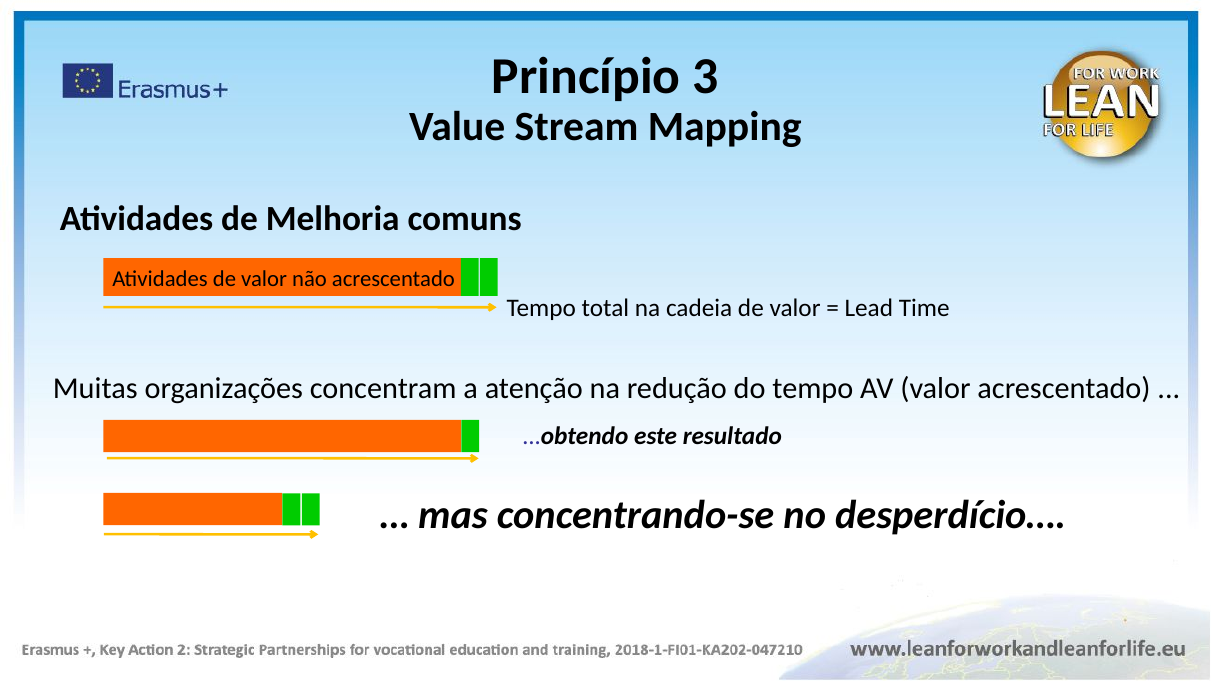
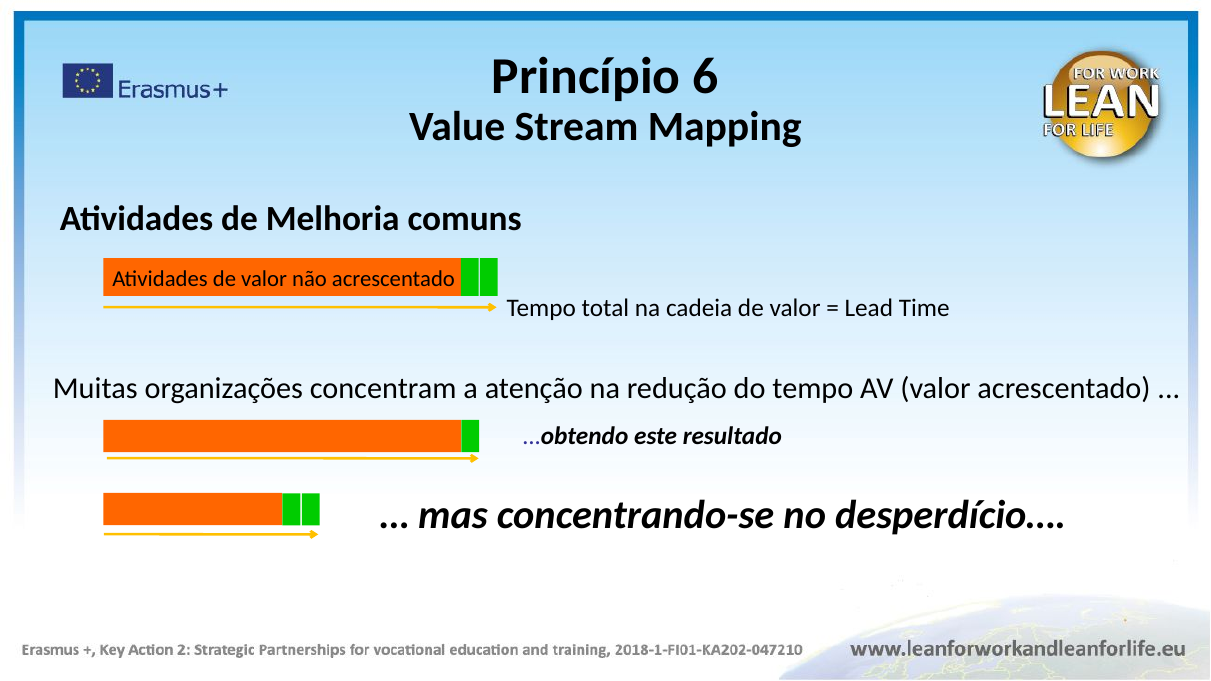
3: 3 -> 6 (705, 76)
